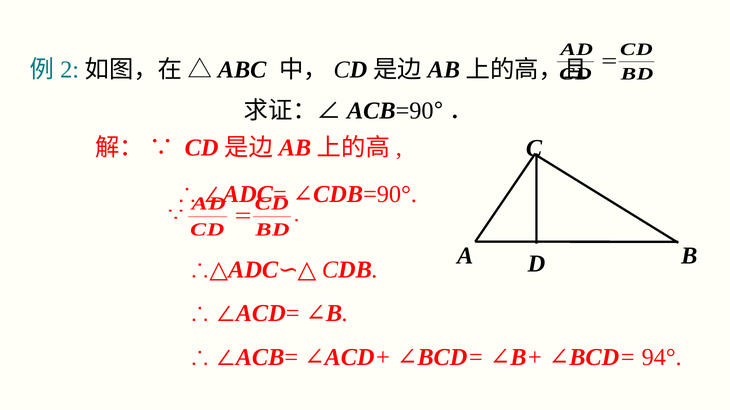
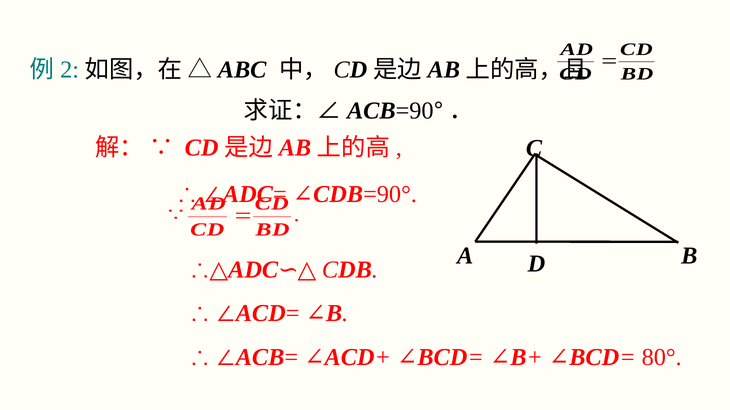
94°: 94° -> 80° (662, 358)
